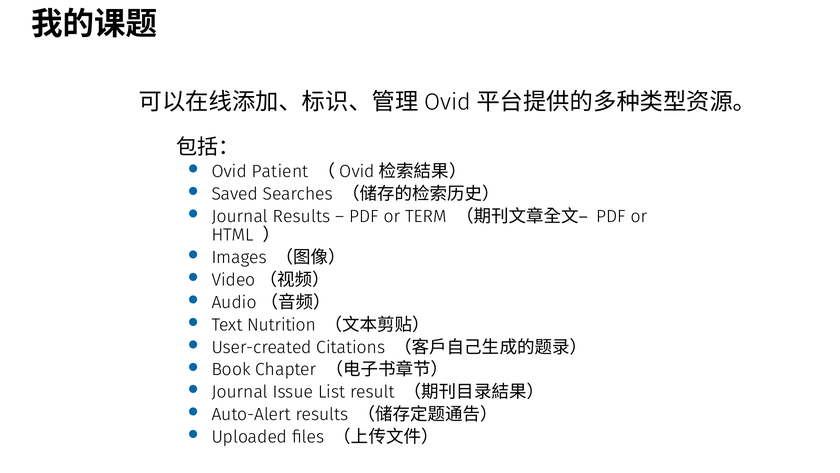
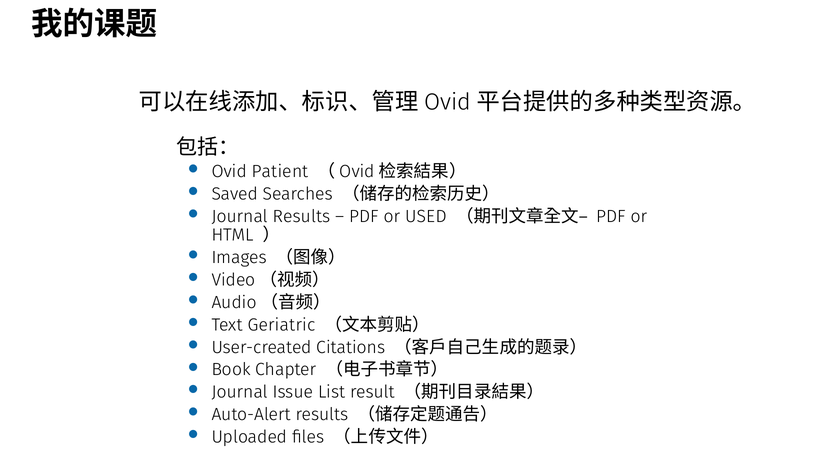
TERM: TERM -> USED (426, 216)
Nutrition: Nutrition -> Geriatric (281, 325)
